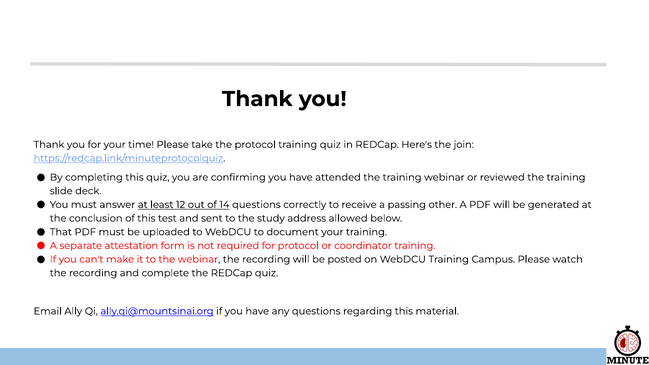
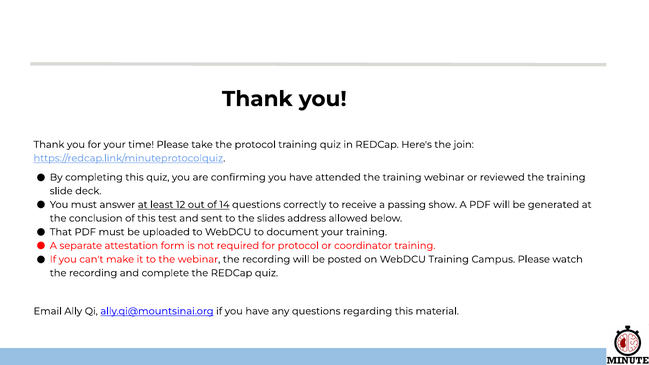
other: other -> show (443, 205)
study: study -> slides (271, 218)
